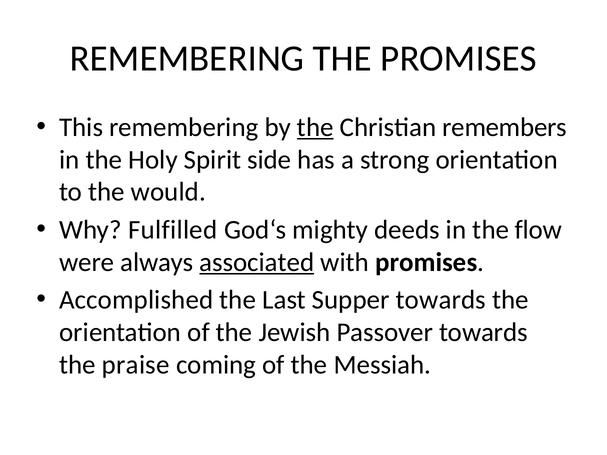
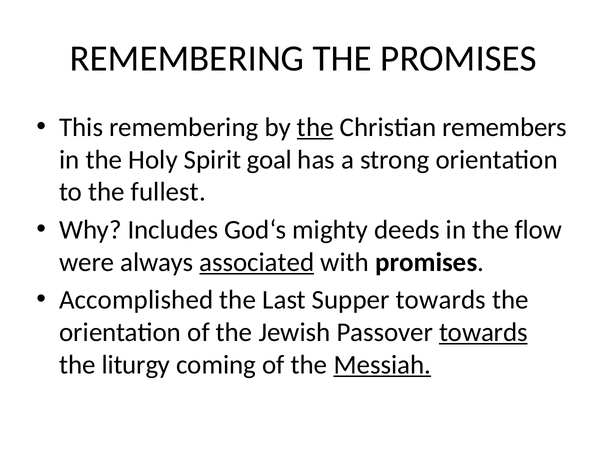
side: side -> goal (269, 160)
would: would -> fullest (168, 192)
Fulfilled: Fulfilled -> Includes (173, 230)
towards underline: none -> present (483, 332)
praise: praise -> liturgy (136, 365)
Messiah underline: none -> present (382, 365)
